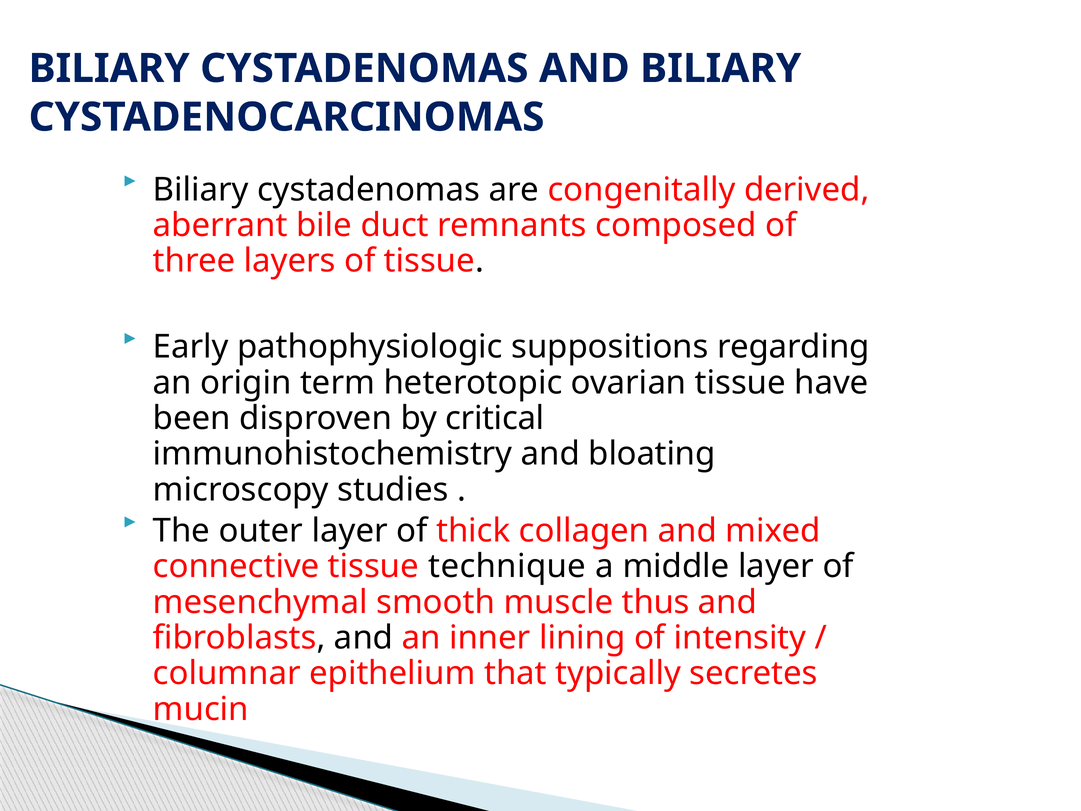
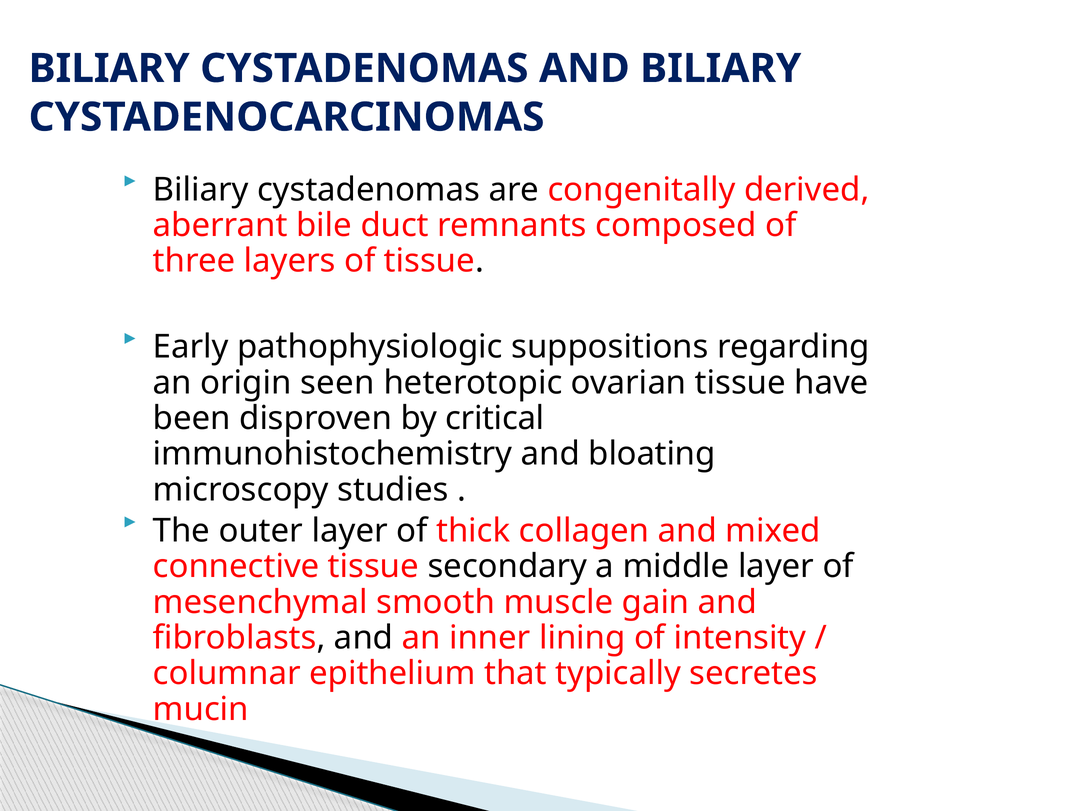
term: term -> seen (337, 383)
technique: technique -> secondary (507, 566)
thus: thus -> gain (656, 602)
